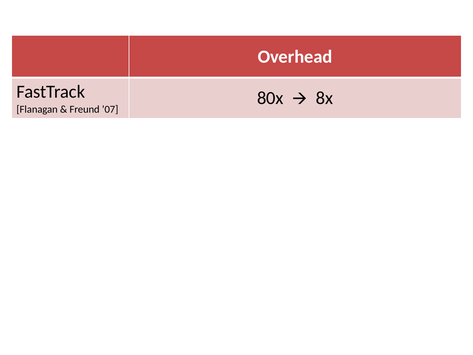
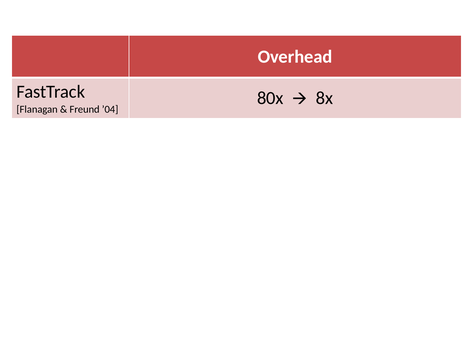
’07: ’07 -> ’04 (110, 109)
